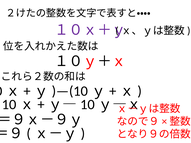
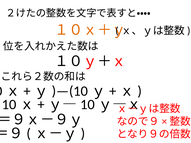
１０ｘ＋ｙ colour: purple -> orange (90, 30)
